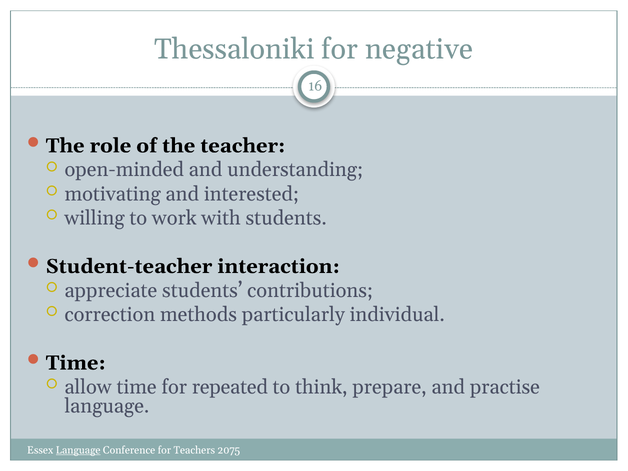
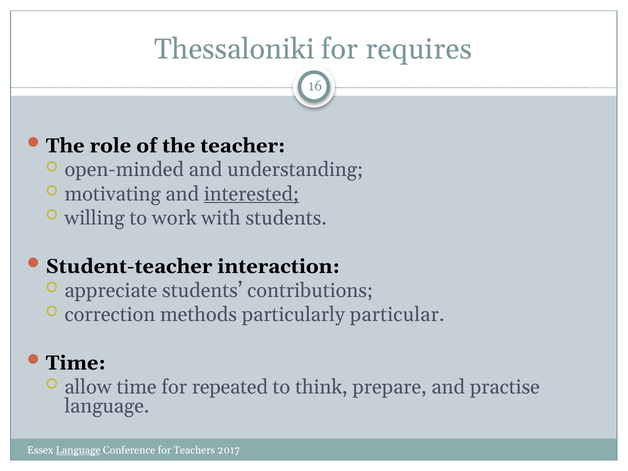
negative: negative -> requires (419, 49)
interested underline: none -> present (252, 194)
individual: individual -> particular (397, 315)
2075: 2075 -> 2017 (229, 450)
